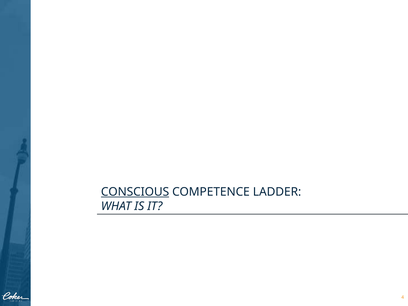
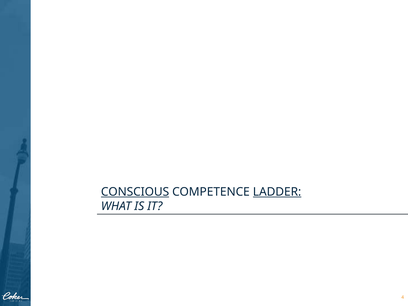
LADDER underline: none -> present (277, 192)
